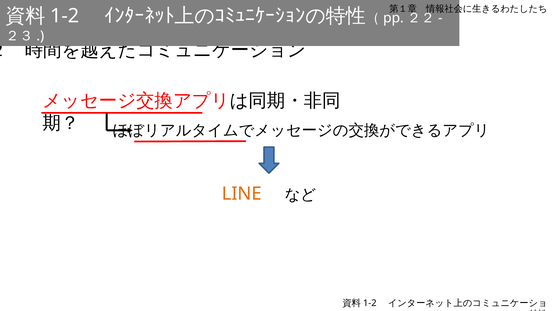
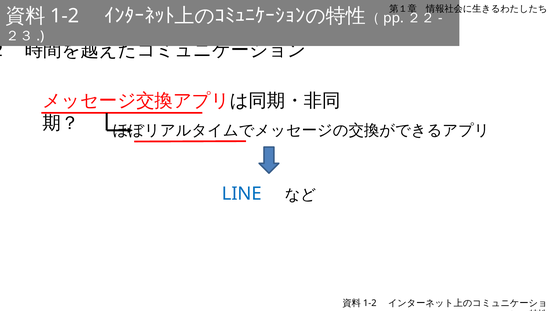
LINE colour: orange -> blue (242, 194)
